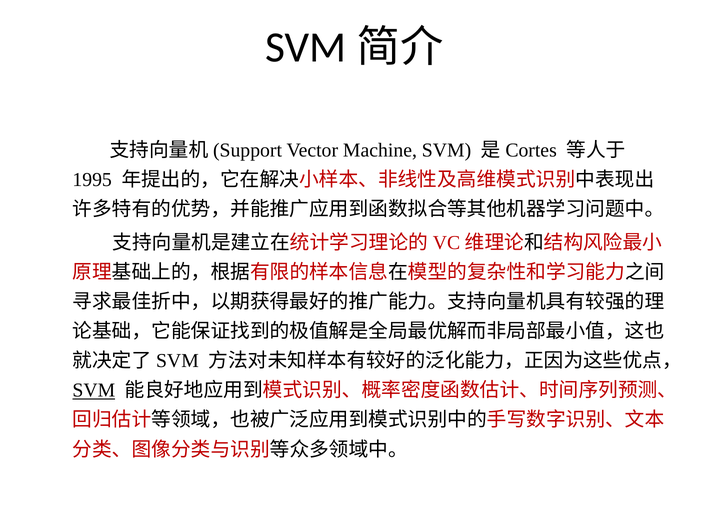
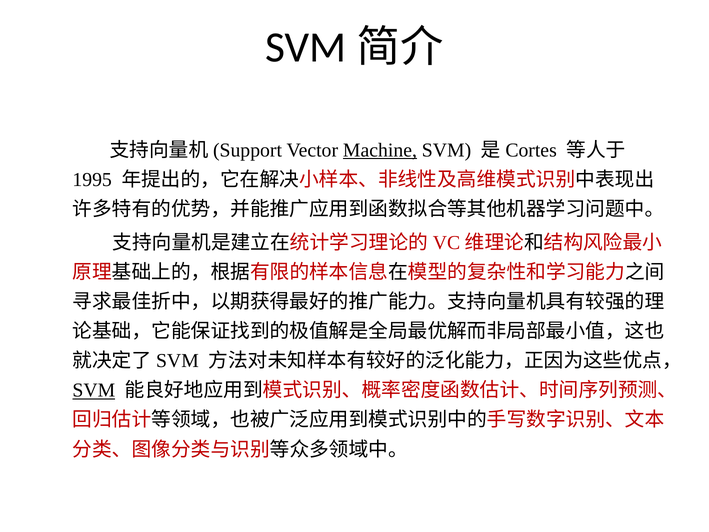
Machine underline: none -> present (380, 150)
